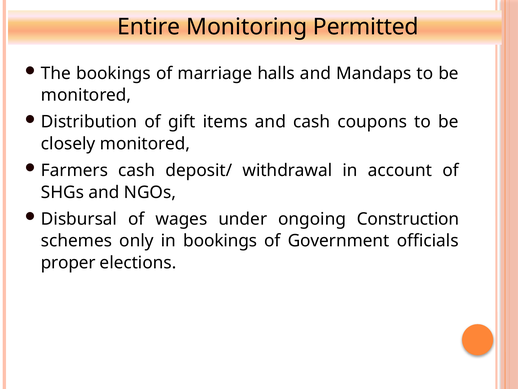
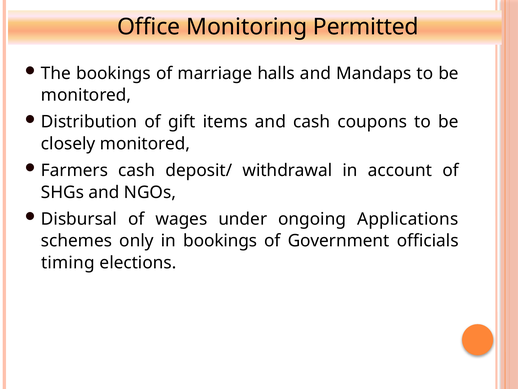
Entire: Entire -> Office (149, 27)
Construction: Construction -> Applications (408, 219)
proper: proper -> timing (68, 262)
